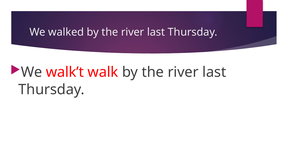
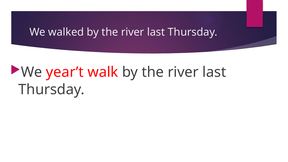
walk’t: walk’t -> year’t (65, 72)
